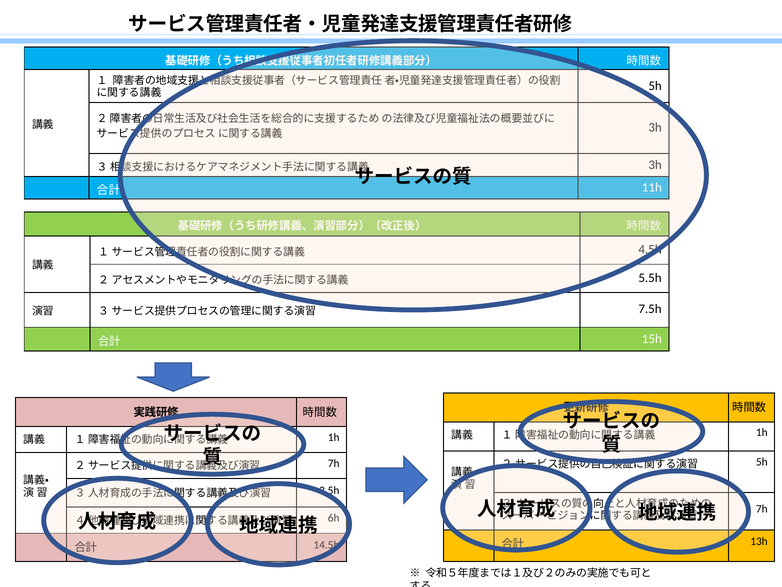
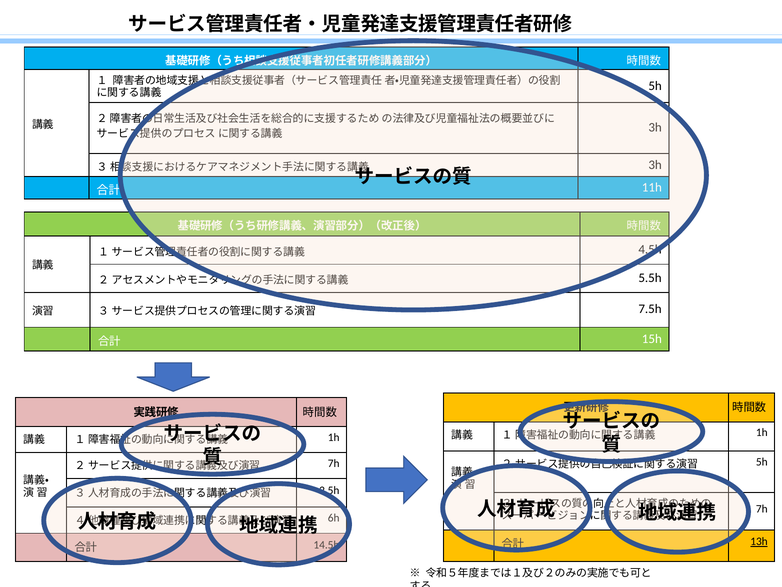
13h underline: none -> present (759, 541)
